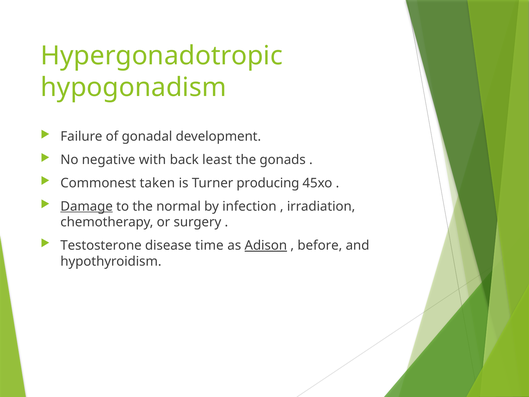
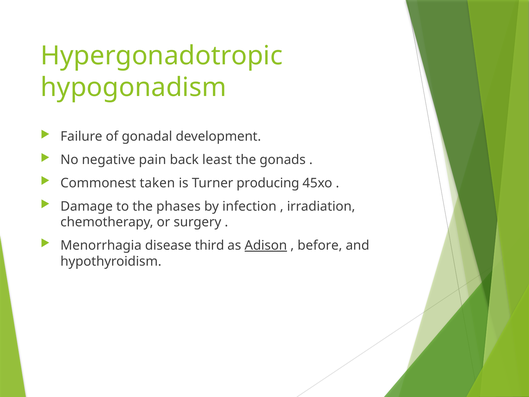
with: with -> pain (153, 160)
Damage underline: present -> none (87, 206)
normal: normal -> phases (178, 206)
Testosterone: Testosterone -> Menorrhagia (101, 245)
time: time -> third (210, 245)
